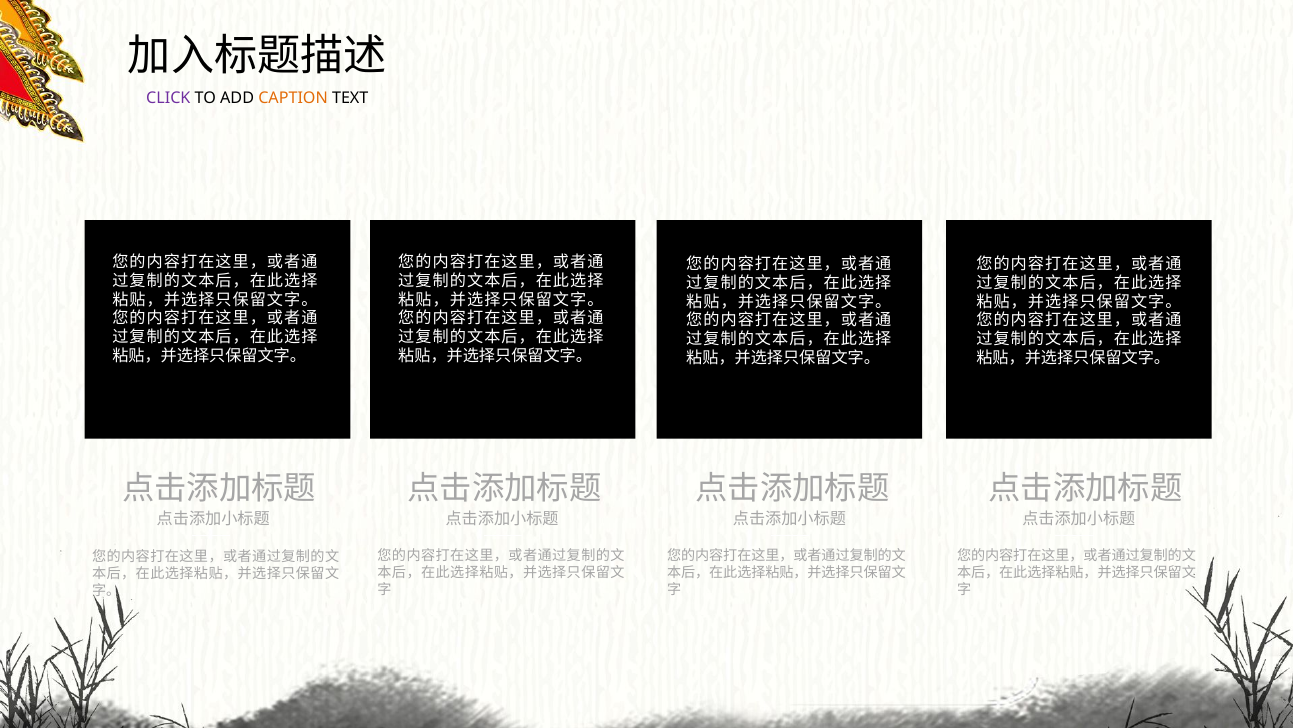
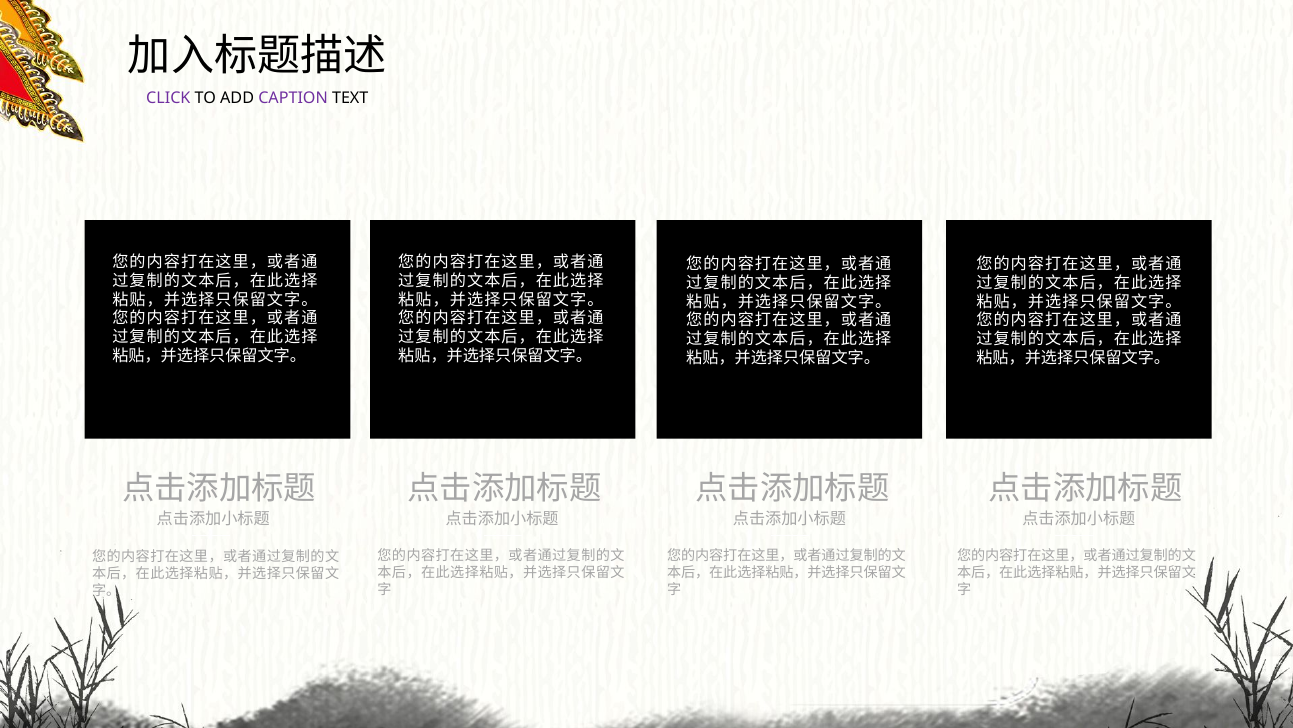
CAPTION colour: orange -> purple (293, 98)
